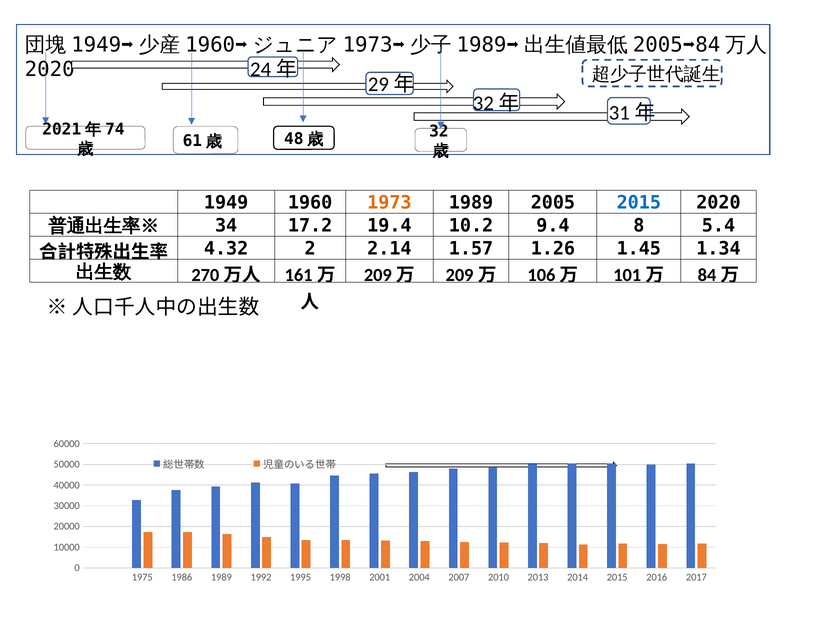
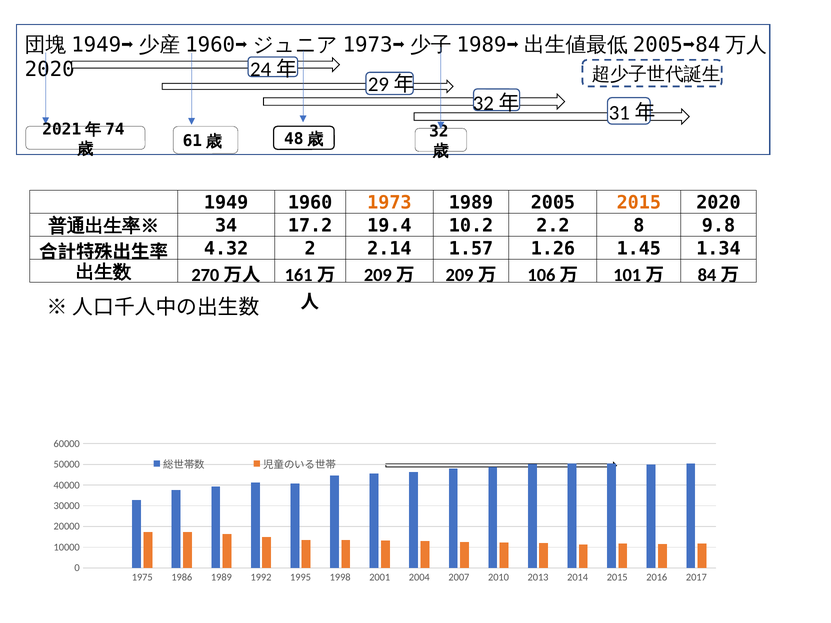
2015 colour: blue -> orange (639, 203)
9.4: 9.4 -> 2.2 (553, 226)
5.4: 5.4 -> 9.8 (718, 226)
